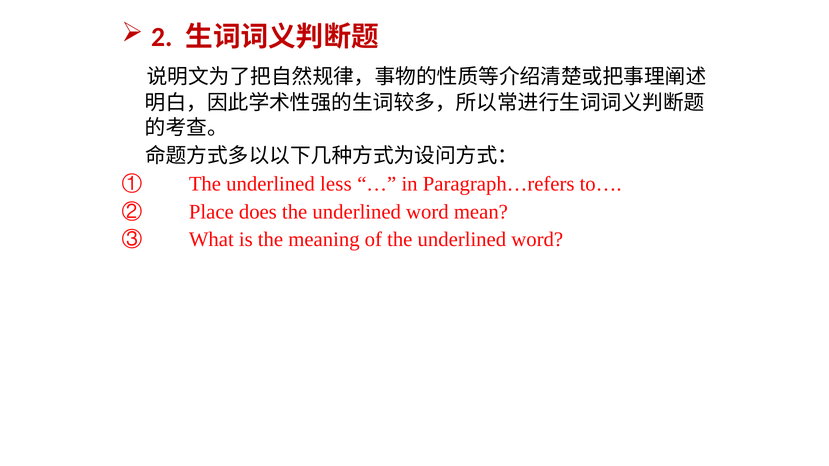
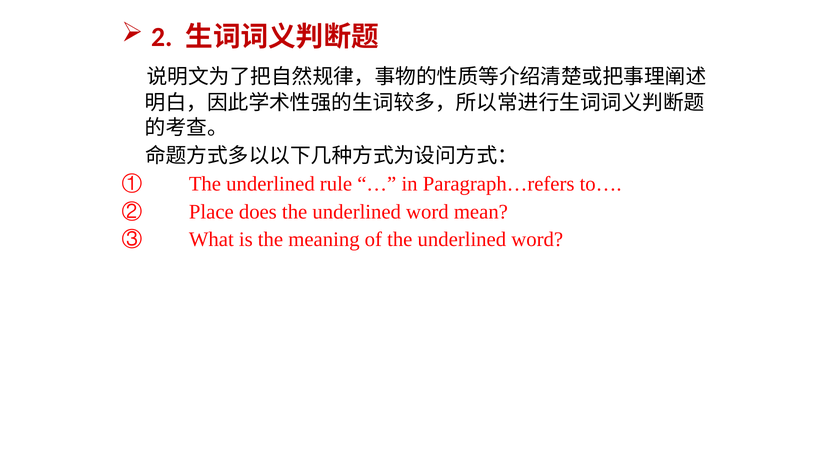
less: less -> rule (336, 184)
